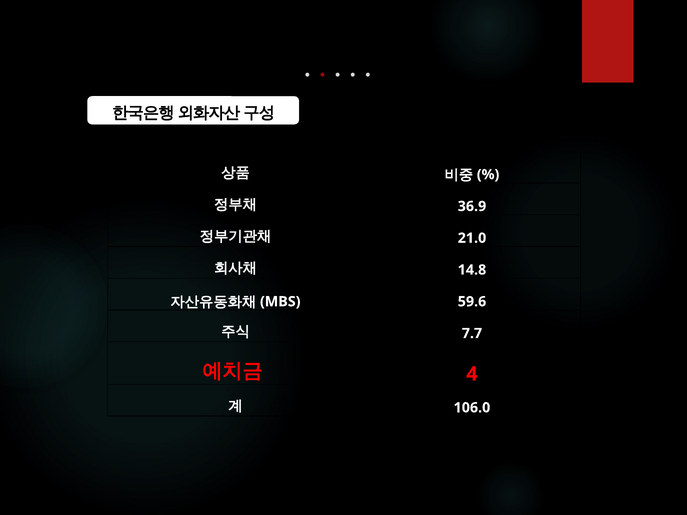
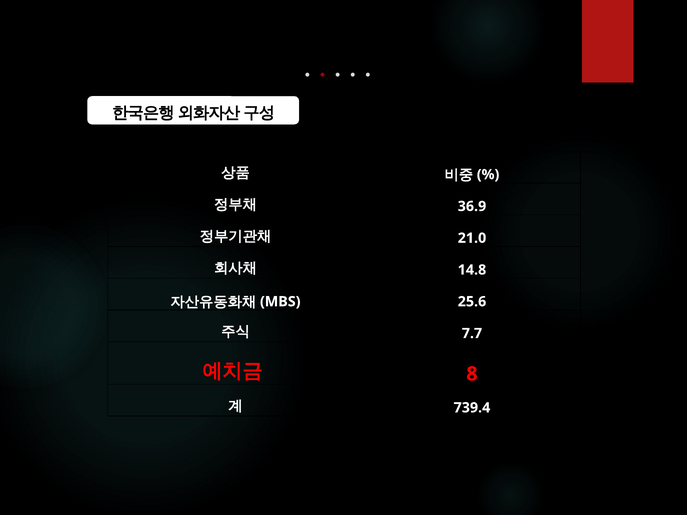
59.6: 59.6 -> 25.6 (472, 302)
4: 4 -> 8 (472, 374)
106.0: 106.0 -> 739.4 (472, 408)
